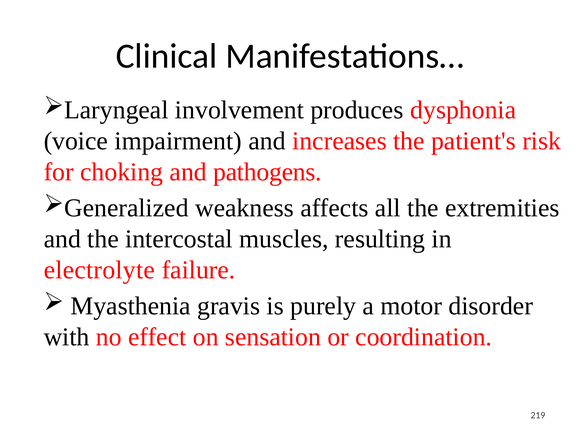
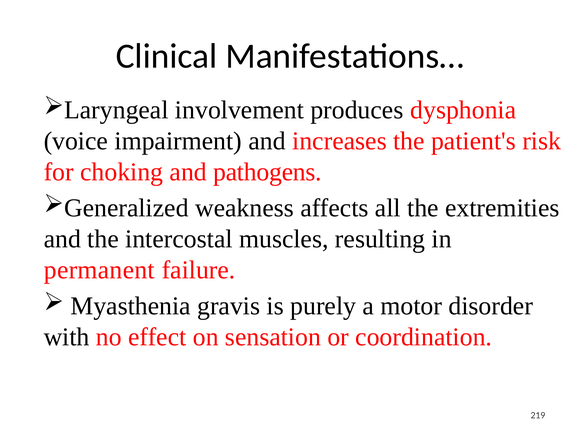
electrolyte: electrolyte -> permanent (99, 270)
